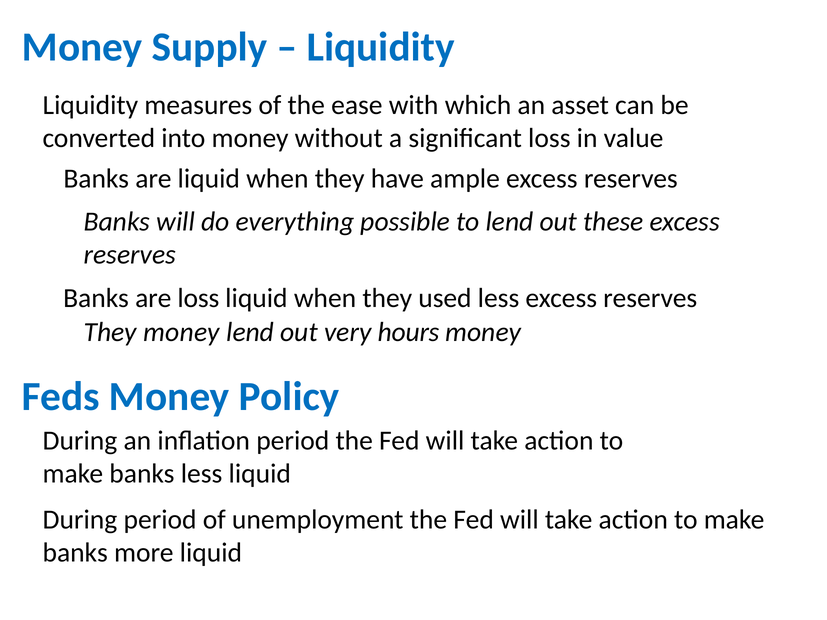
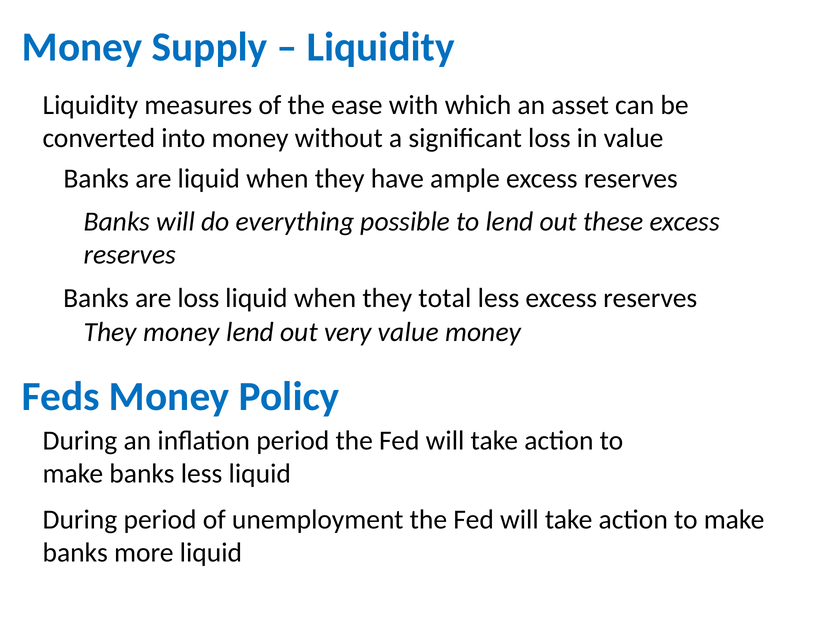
used: used -> total (445, 298)
very hours: hours -> value (408, 332)
